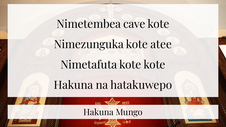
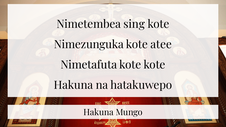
cave: cave -> sing (134, 24)
